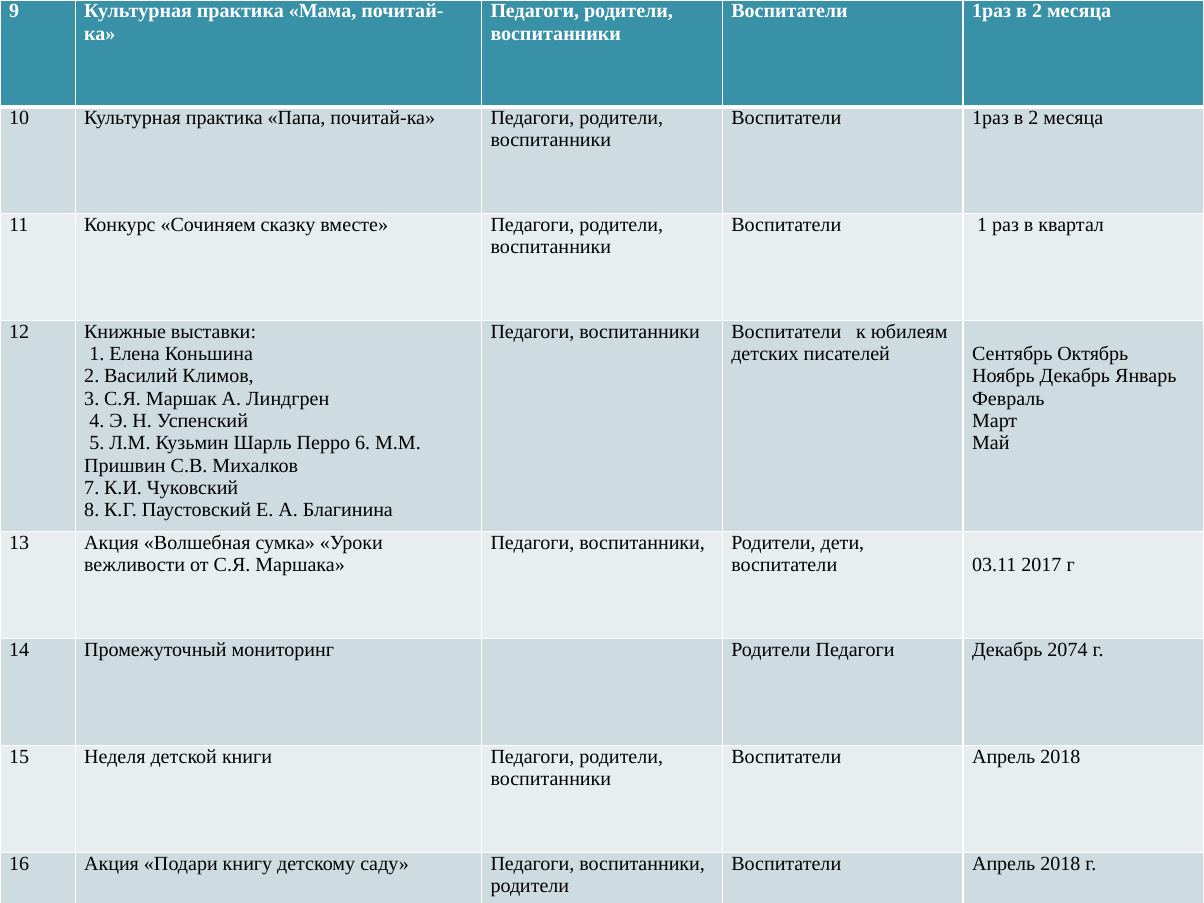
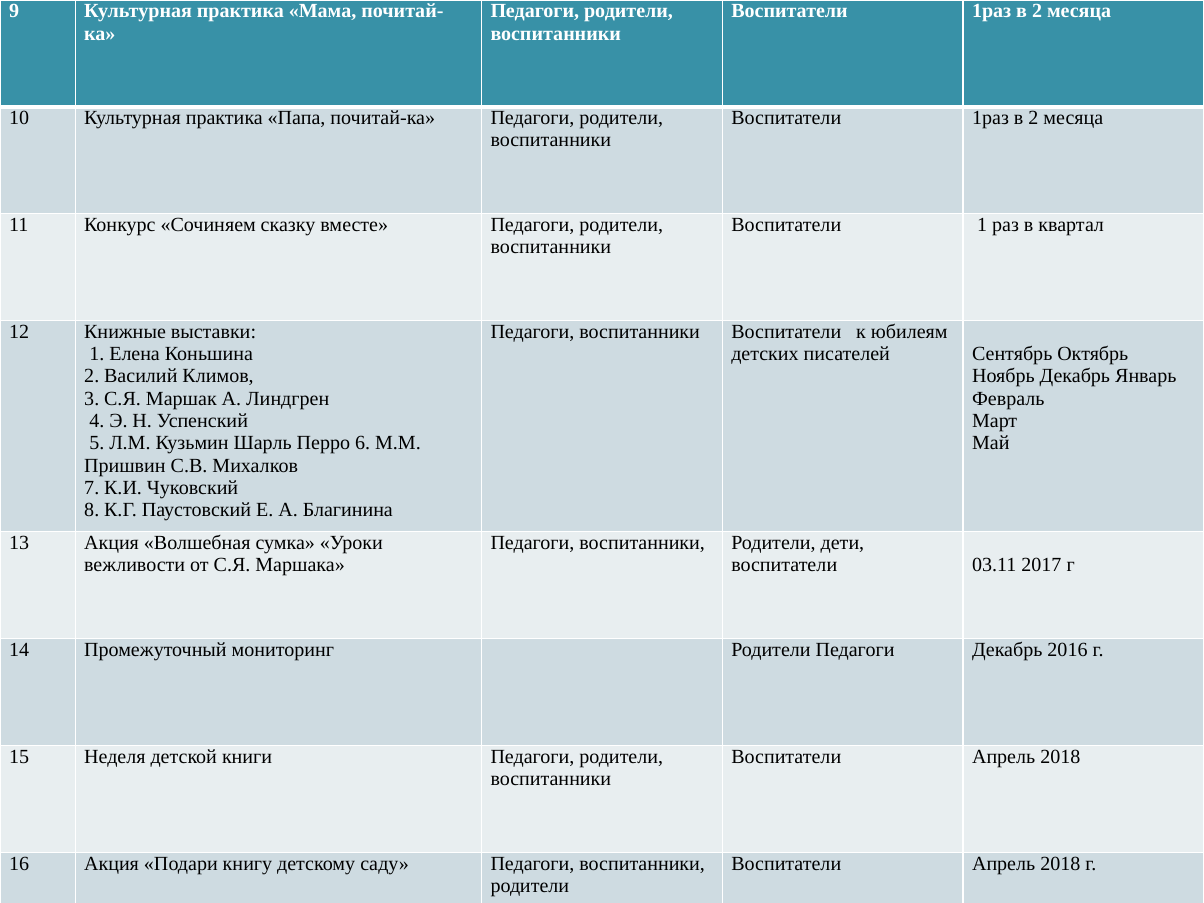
2074: 2074 -> 2016 (1068, 650)
